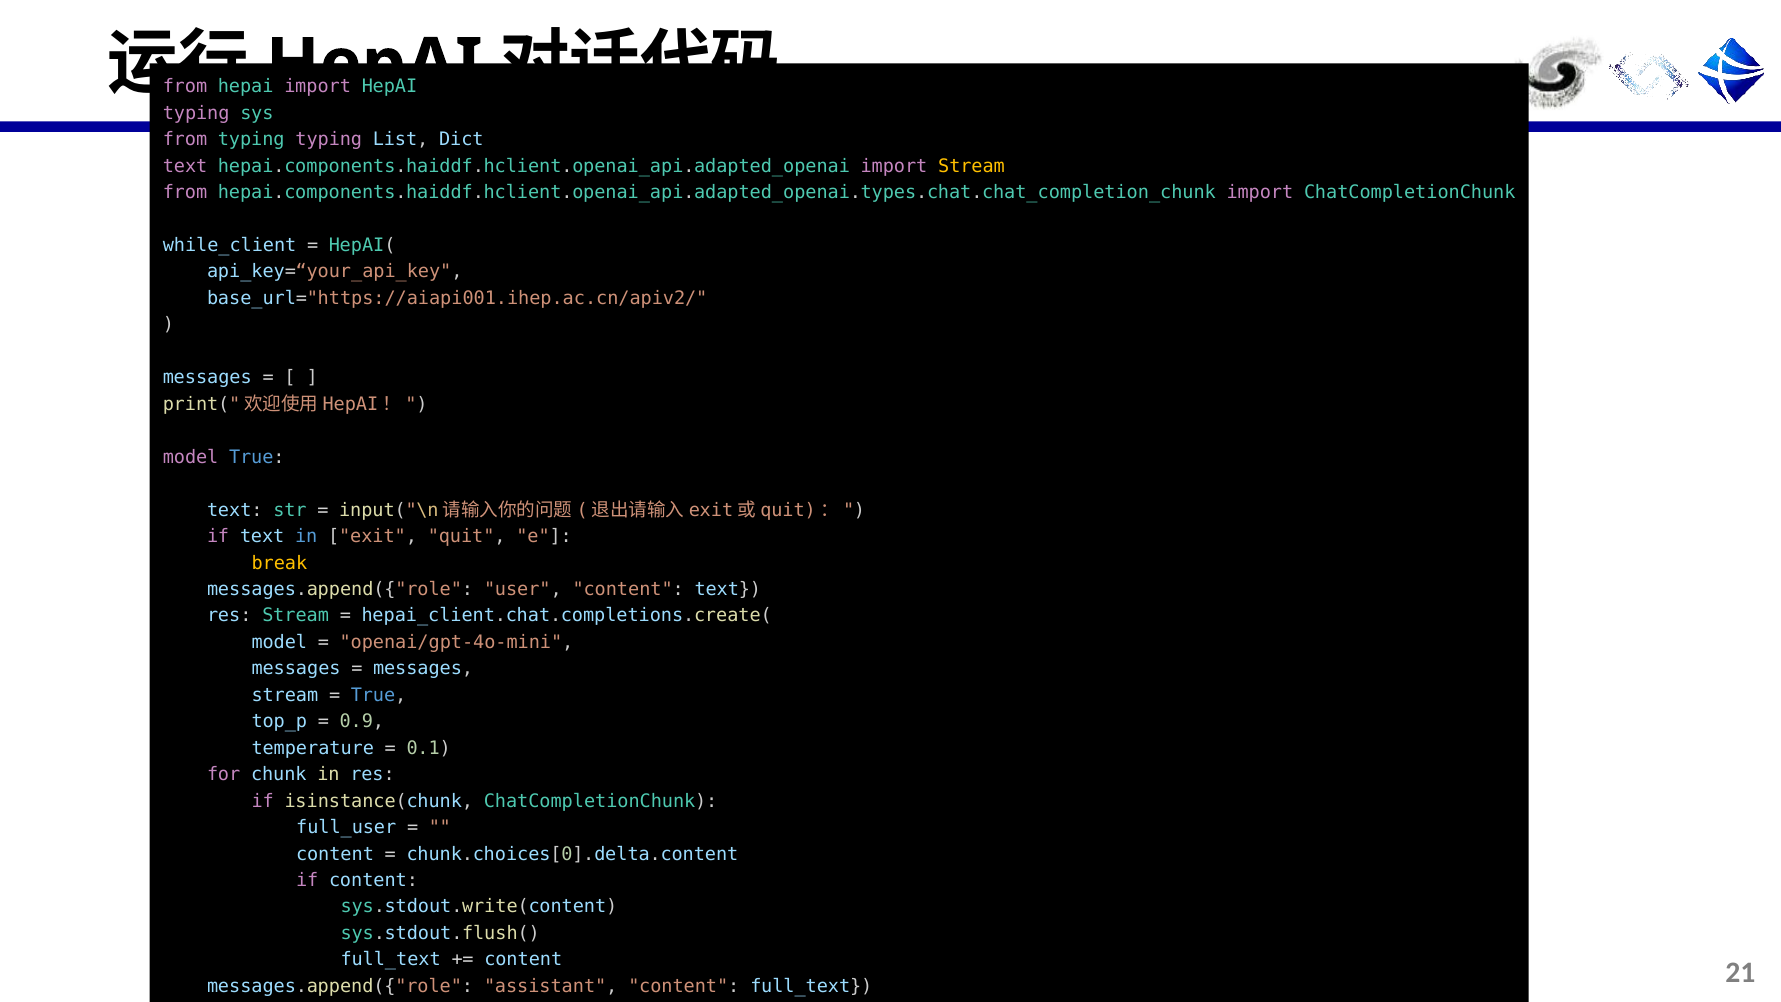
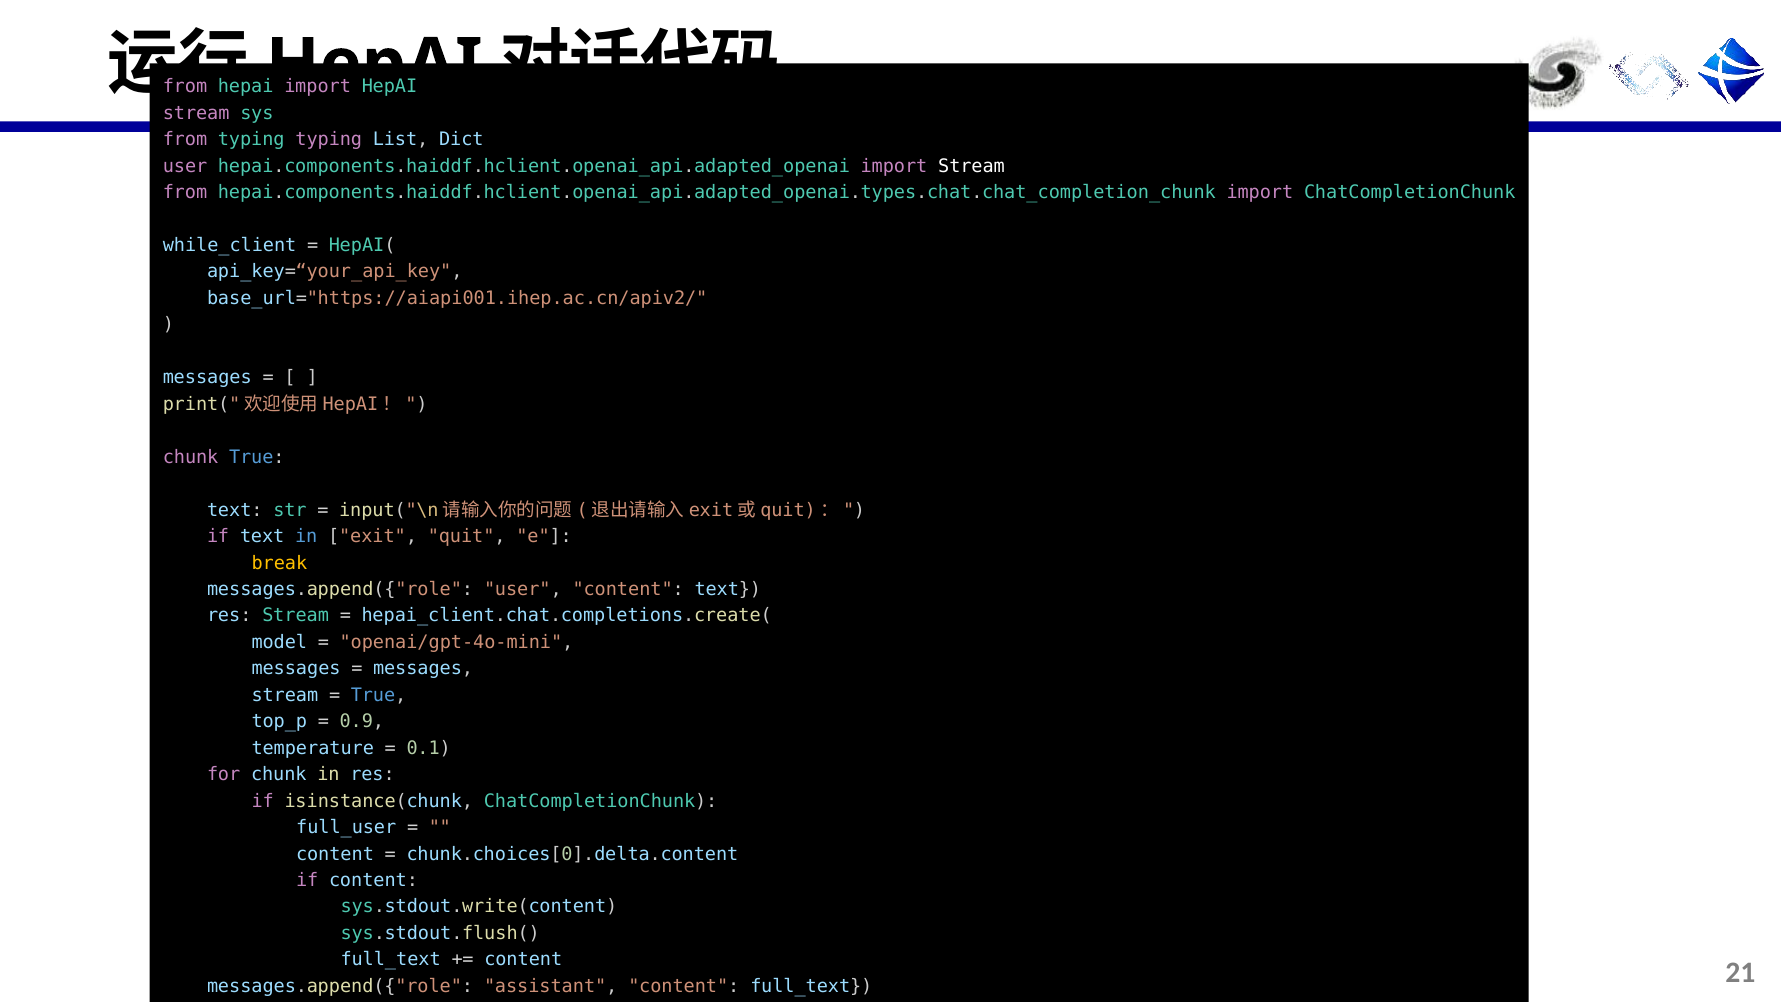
typing: typing -> stream (196, 113)
text: text -> user (185, 166)
Stream colour: yellow -> white (972, 166)
model: model -> chunk (191, 457)
